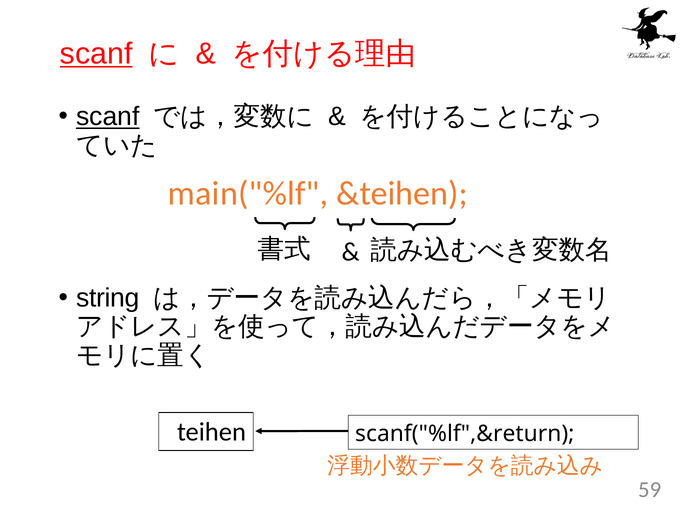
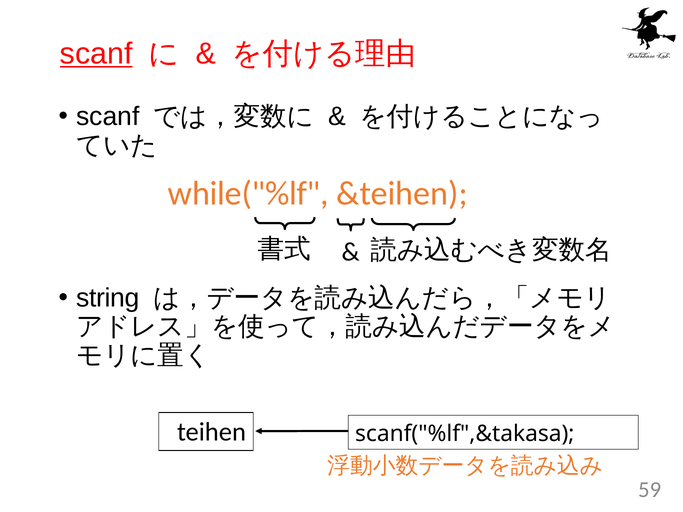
scanf underline: present -> none (108, 117)
main("%lf: main("%lf -> while("%lf (248, 194)
scanf("%lf",&return: scanf("%lf",&return -> scanf("%lf",&takasa (465, 434)
